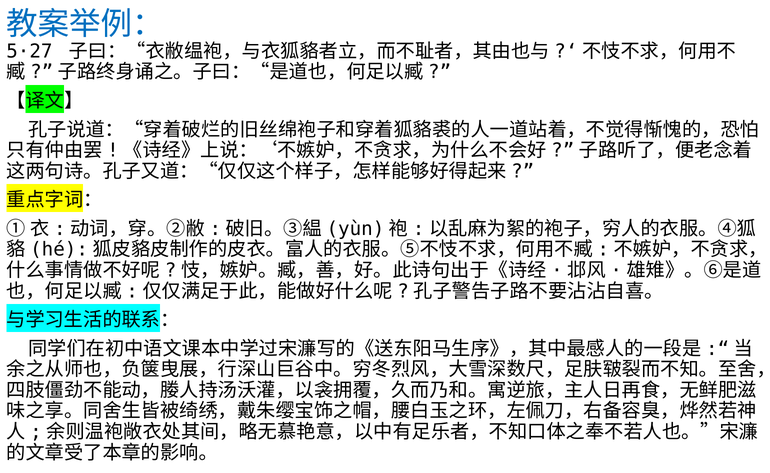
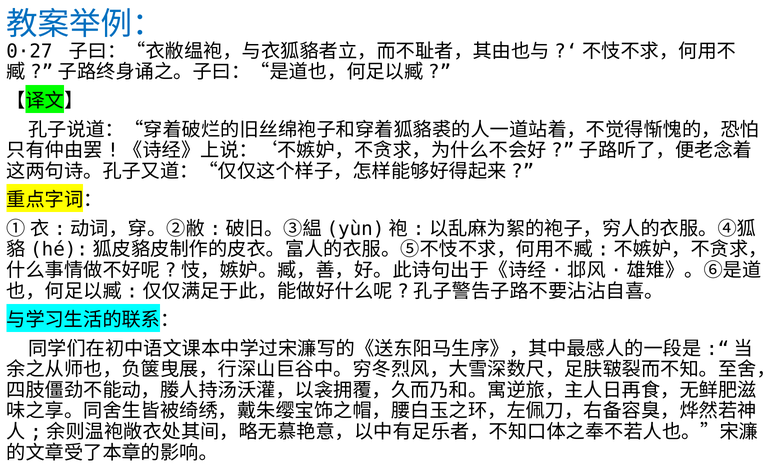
5·27: 5·27 -> 0·27 (29, 51)
